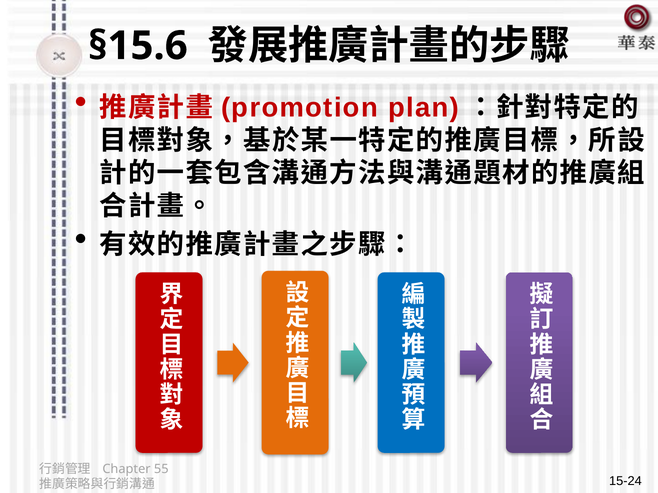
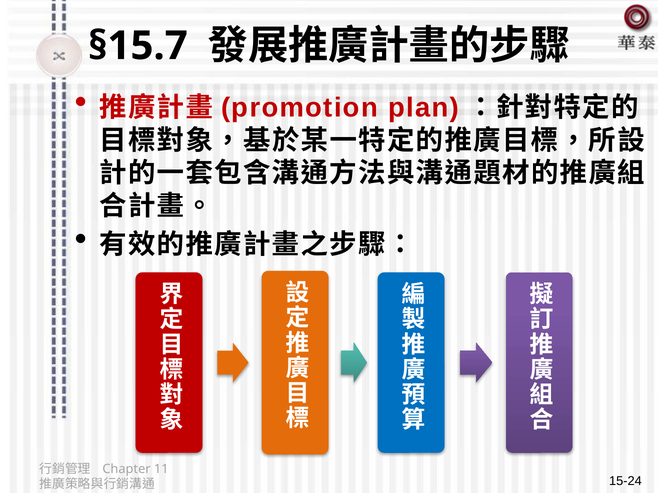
§15.6: §15.6 -> §15.7 (138, 46)
55: 55 -> 11 (161, 469)
